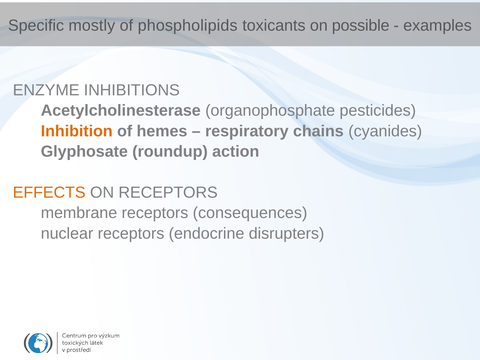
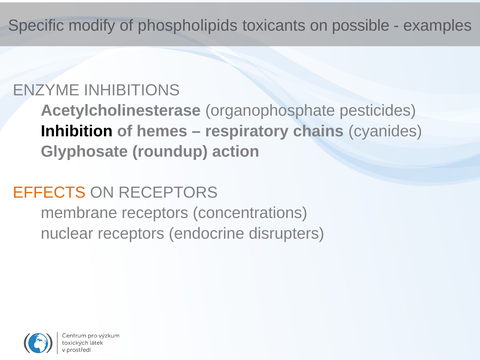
mostly: mostly -> modify (92, 25)
Inhibition colour: orange -> black (77, 131)
consequences: consequences -> concentrations (250, 213)
